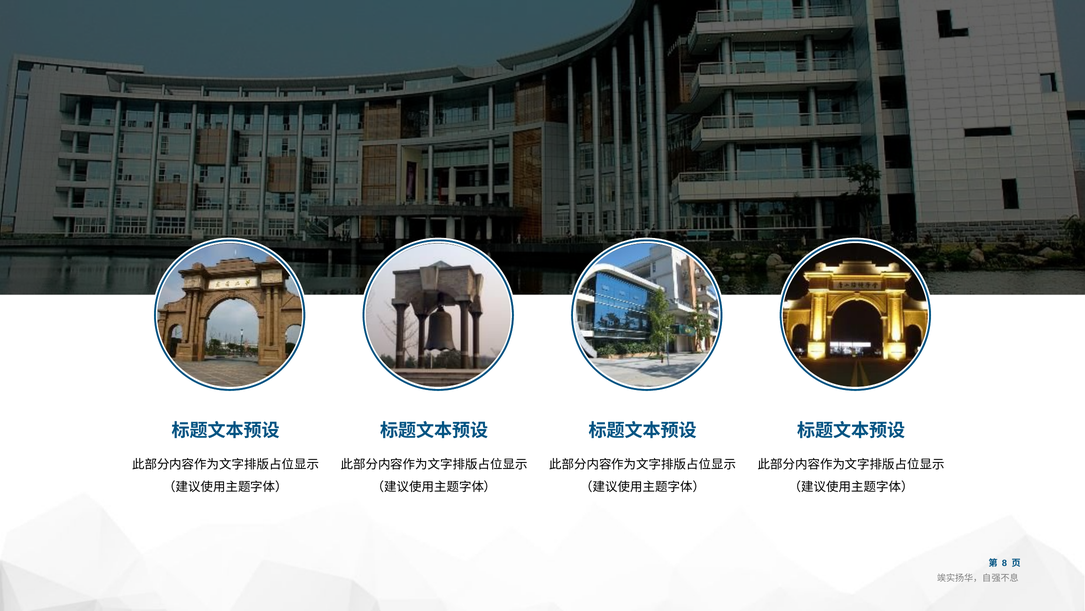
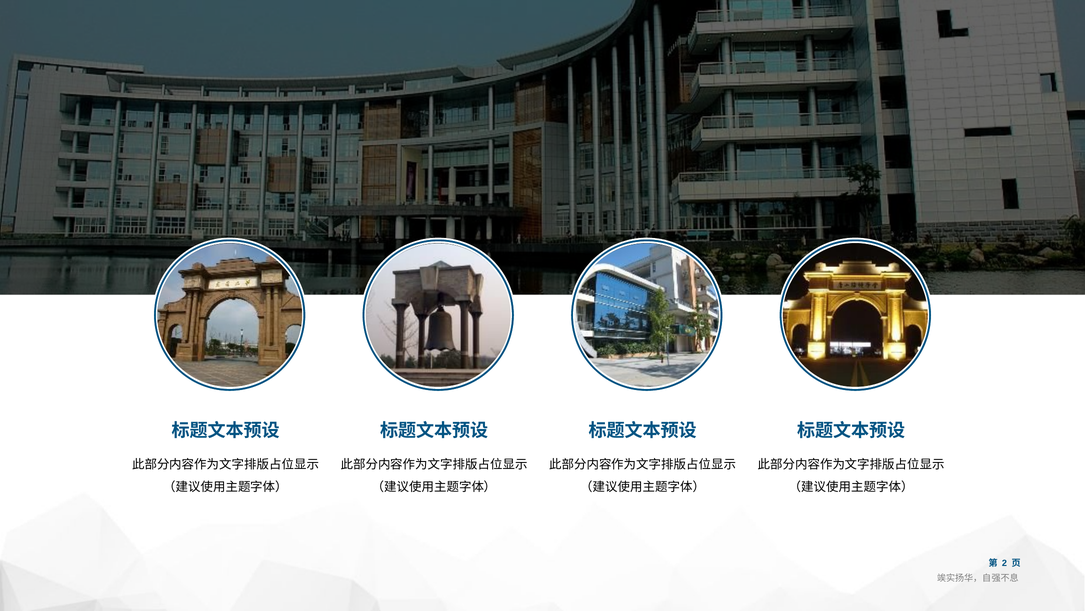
8: 8 -> 2 (1004, 563)
